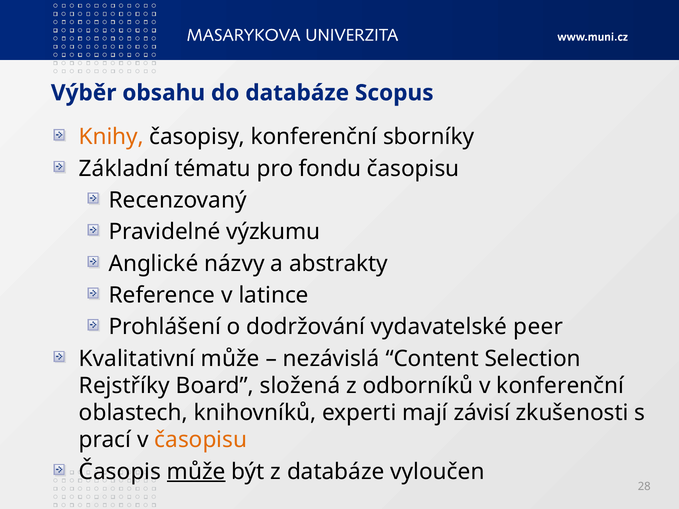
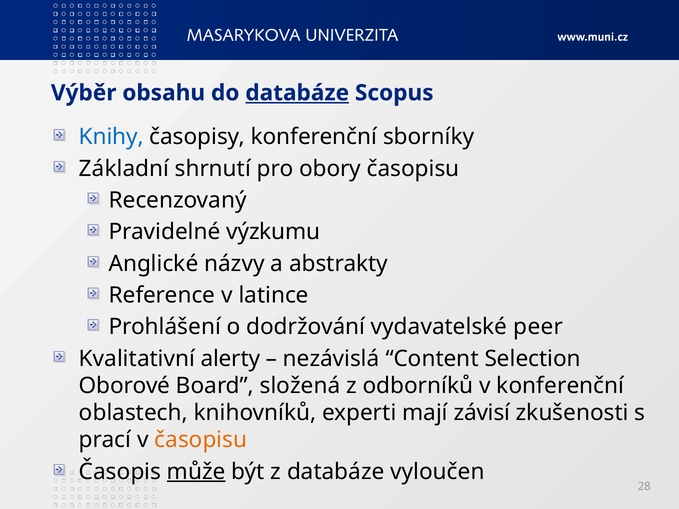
databáze underline: none -> present (297, 93)
Knihy colour: orange -> blue (111, 137)
tématu: tématu -> shrnutí (213, 169)
fondu: fondu -> obory (330, 169)
Kvalitativní může: může -> alerty (230, 359)
Rejstříky: Rejstříky -> Oborové (125, 386)
